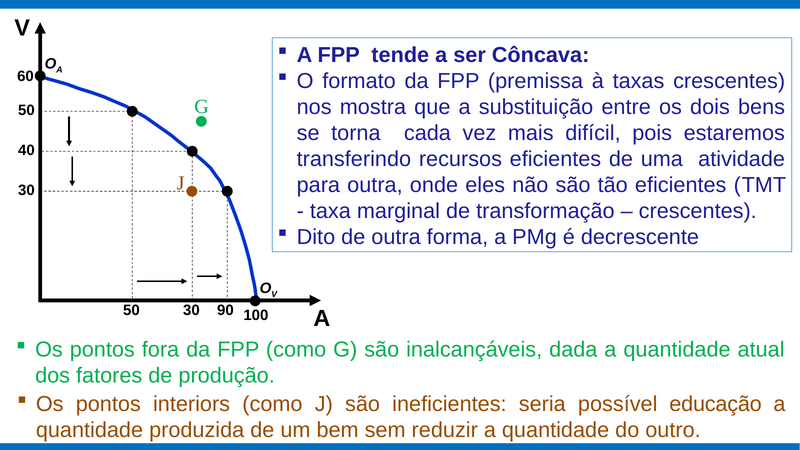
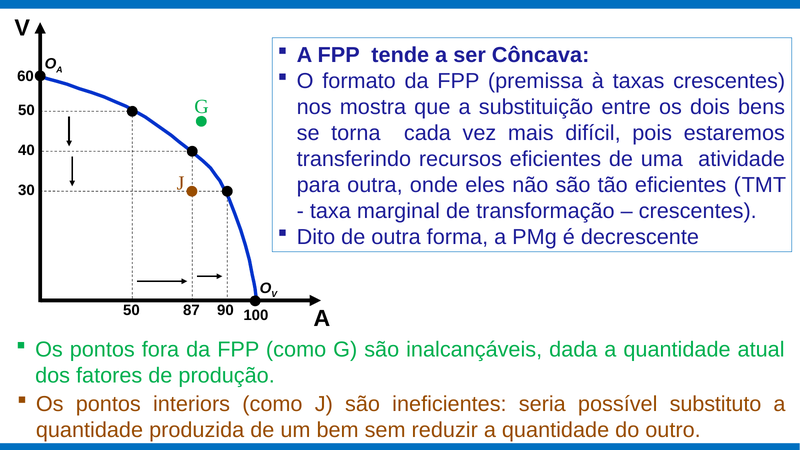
50 30: 30 -> 87 (191, 310)
educação: educação -> substituto (716, 404)
